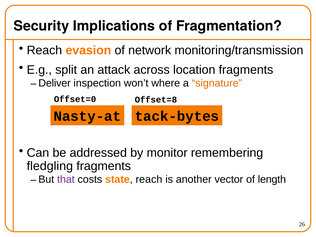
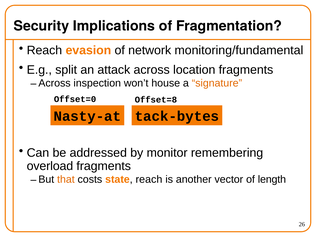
monitoring/transmission: monitoring/transmission -> monitoring/fundamental (239, 50)
Deliver: Deliver -> Across (55, 83)
where: where -> house (166, 83)
fledgling: fledgling -> overload (50, 166)
that colour: purple -> orange (66, 179)
